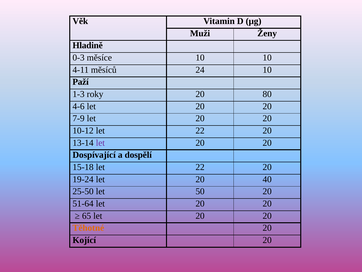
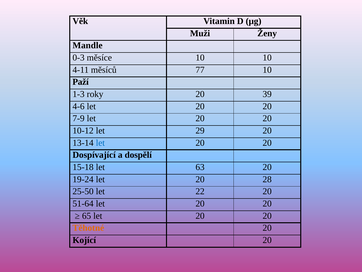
Hladině: Hladině -> Mandle (88, 45)
24: 24 -> 77 (200, 70)
80: 80 -> 39 (267, 94)
10-12 let 22: 22 -> 29 (200, 130)
let colour: purple -> blue (100, 143)
15-18 let 22: 22 -> 63 (200, 167)
40: 40 -> 28 (267, 179)
50: 50 -> 22 (200, 191)
